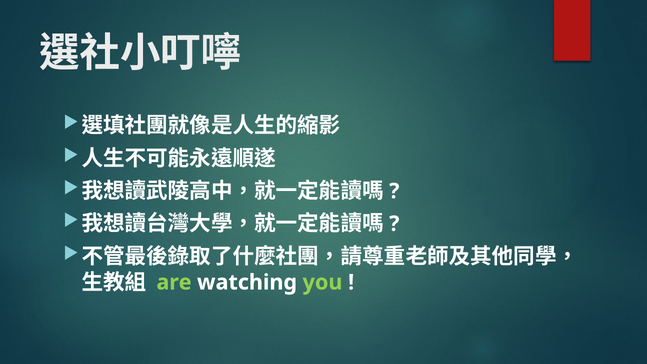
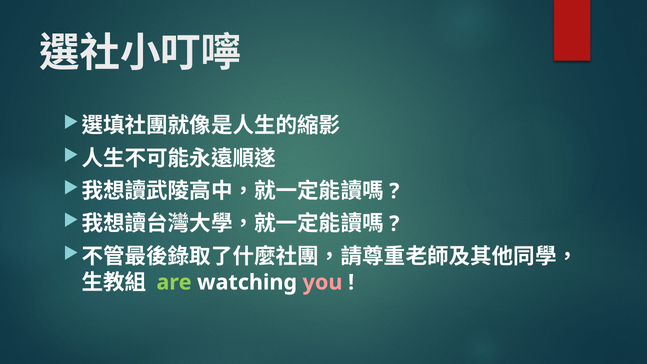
you colour: light green -> pink (323, 282)
